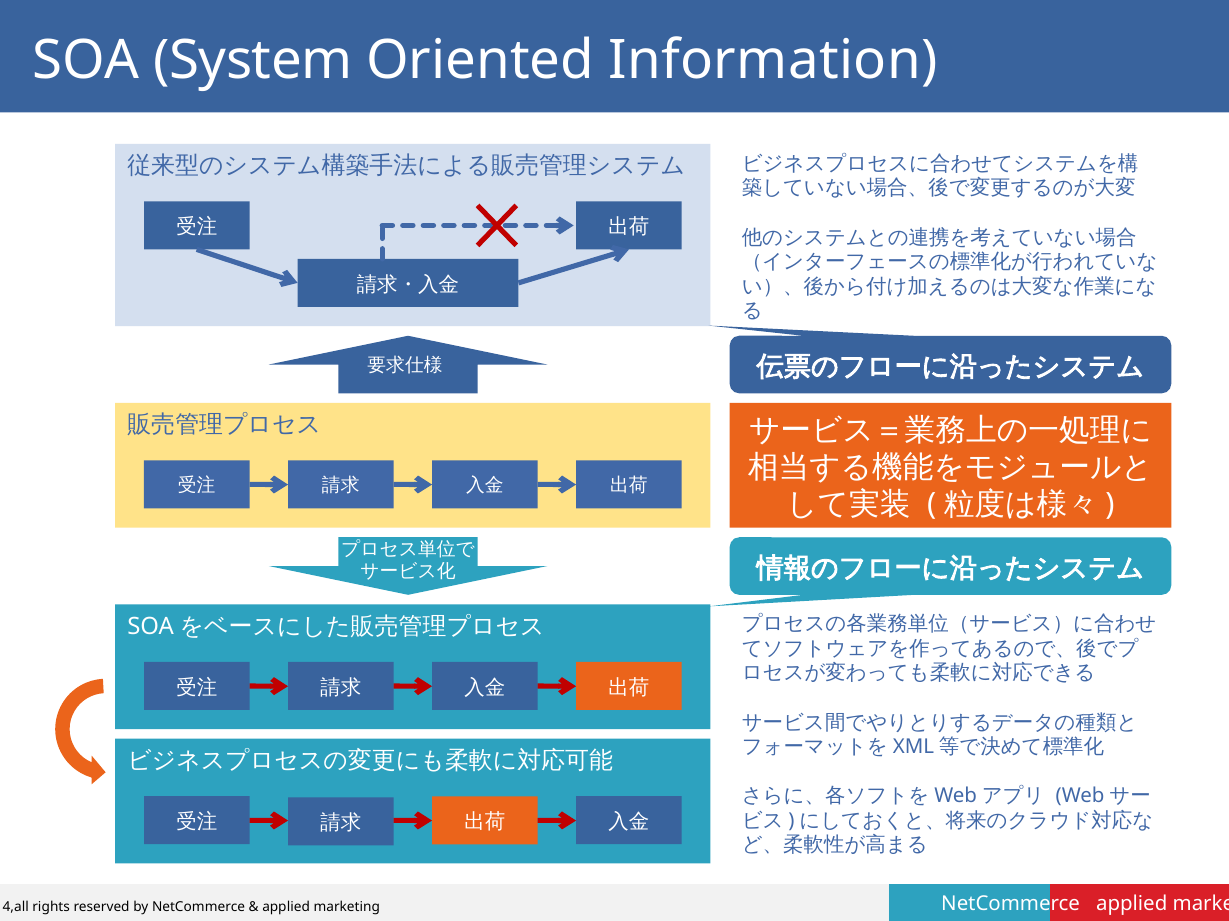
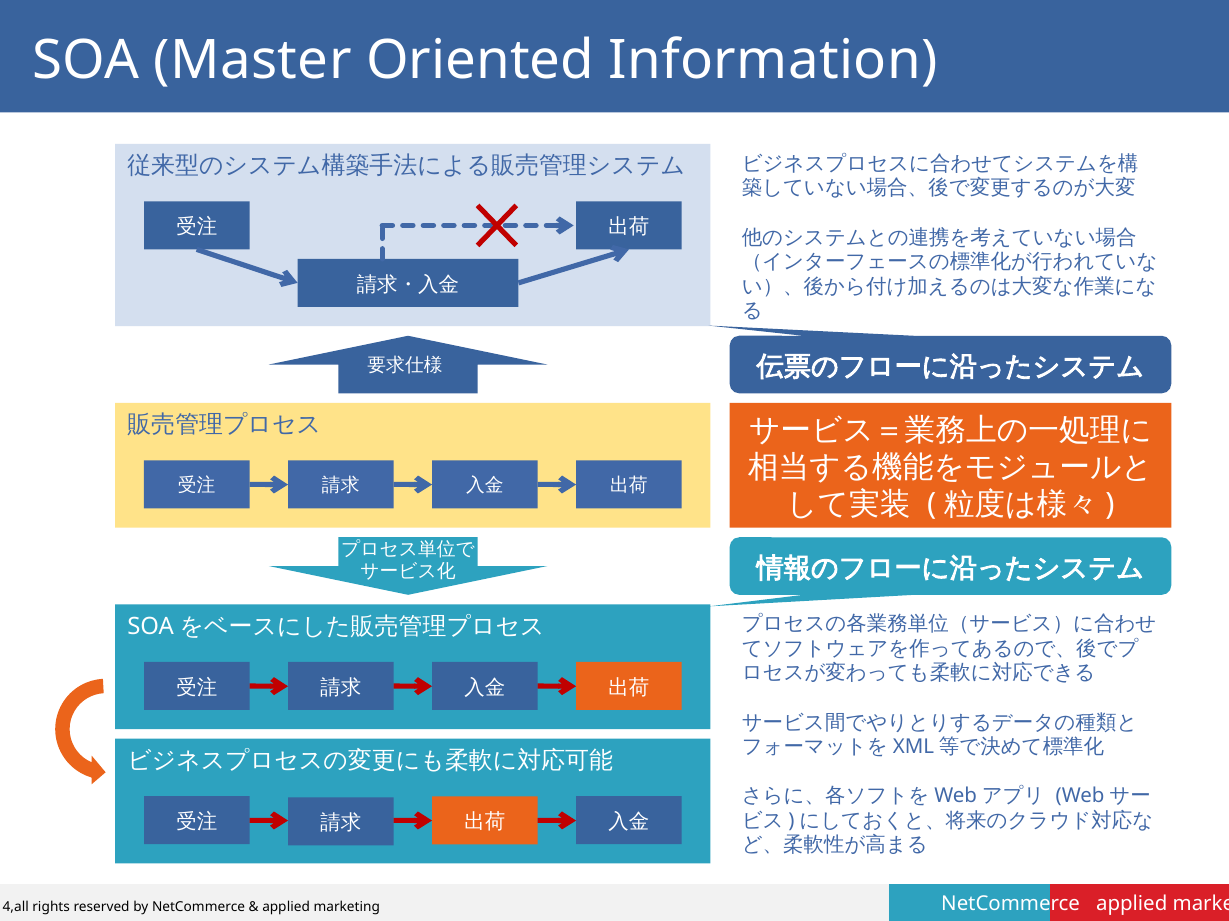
System: System -> Master (253, 60)
